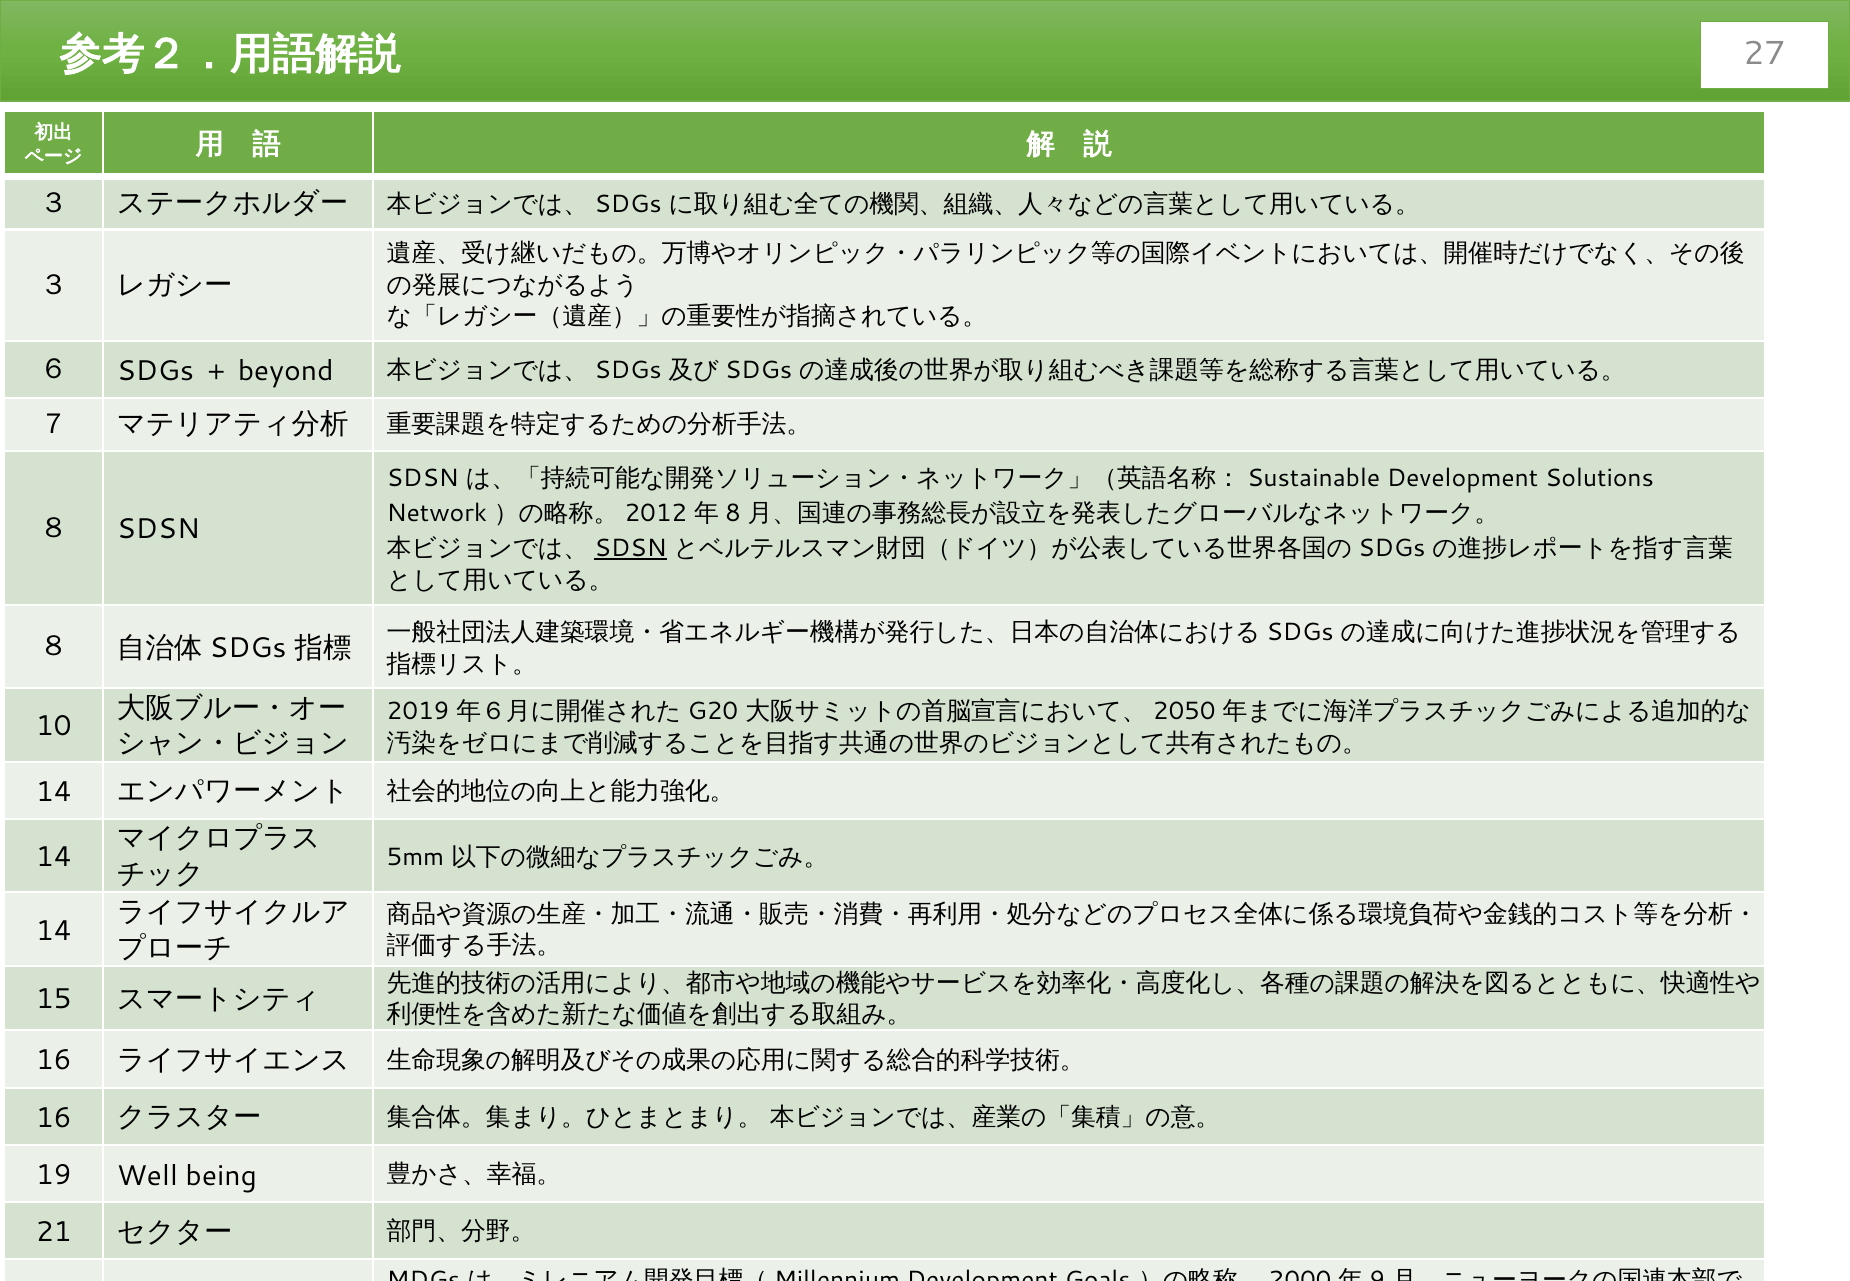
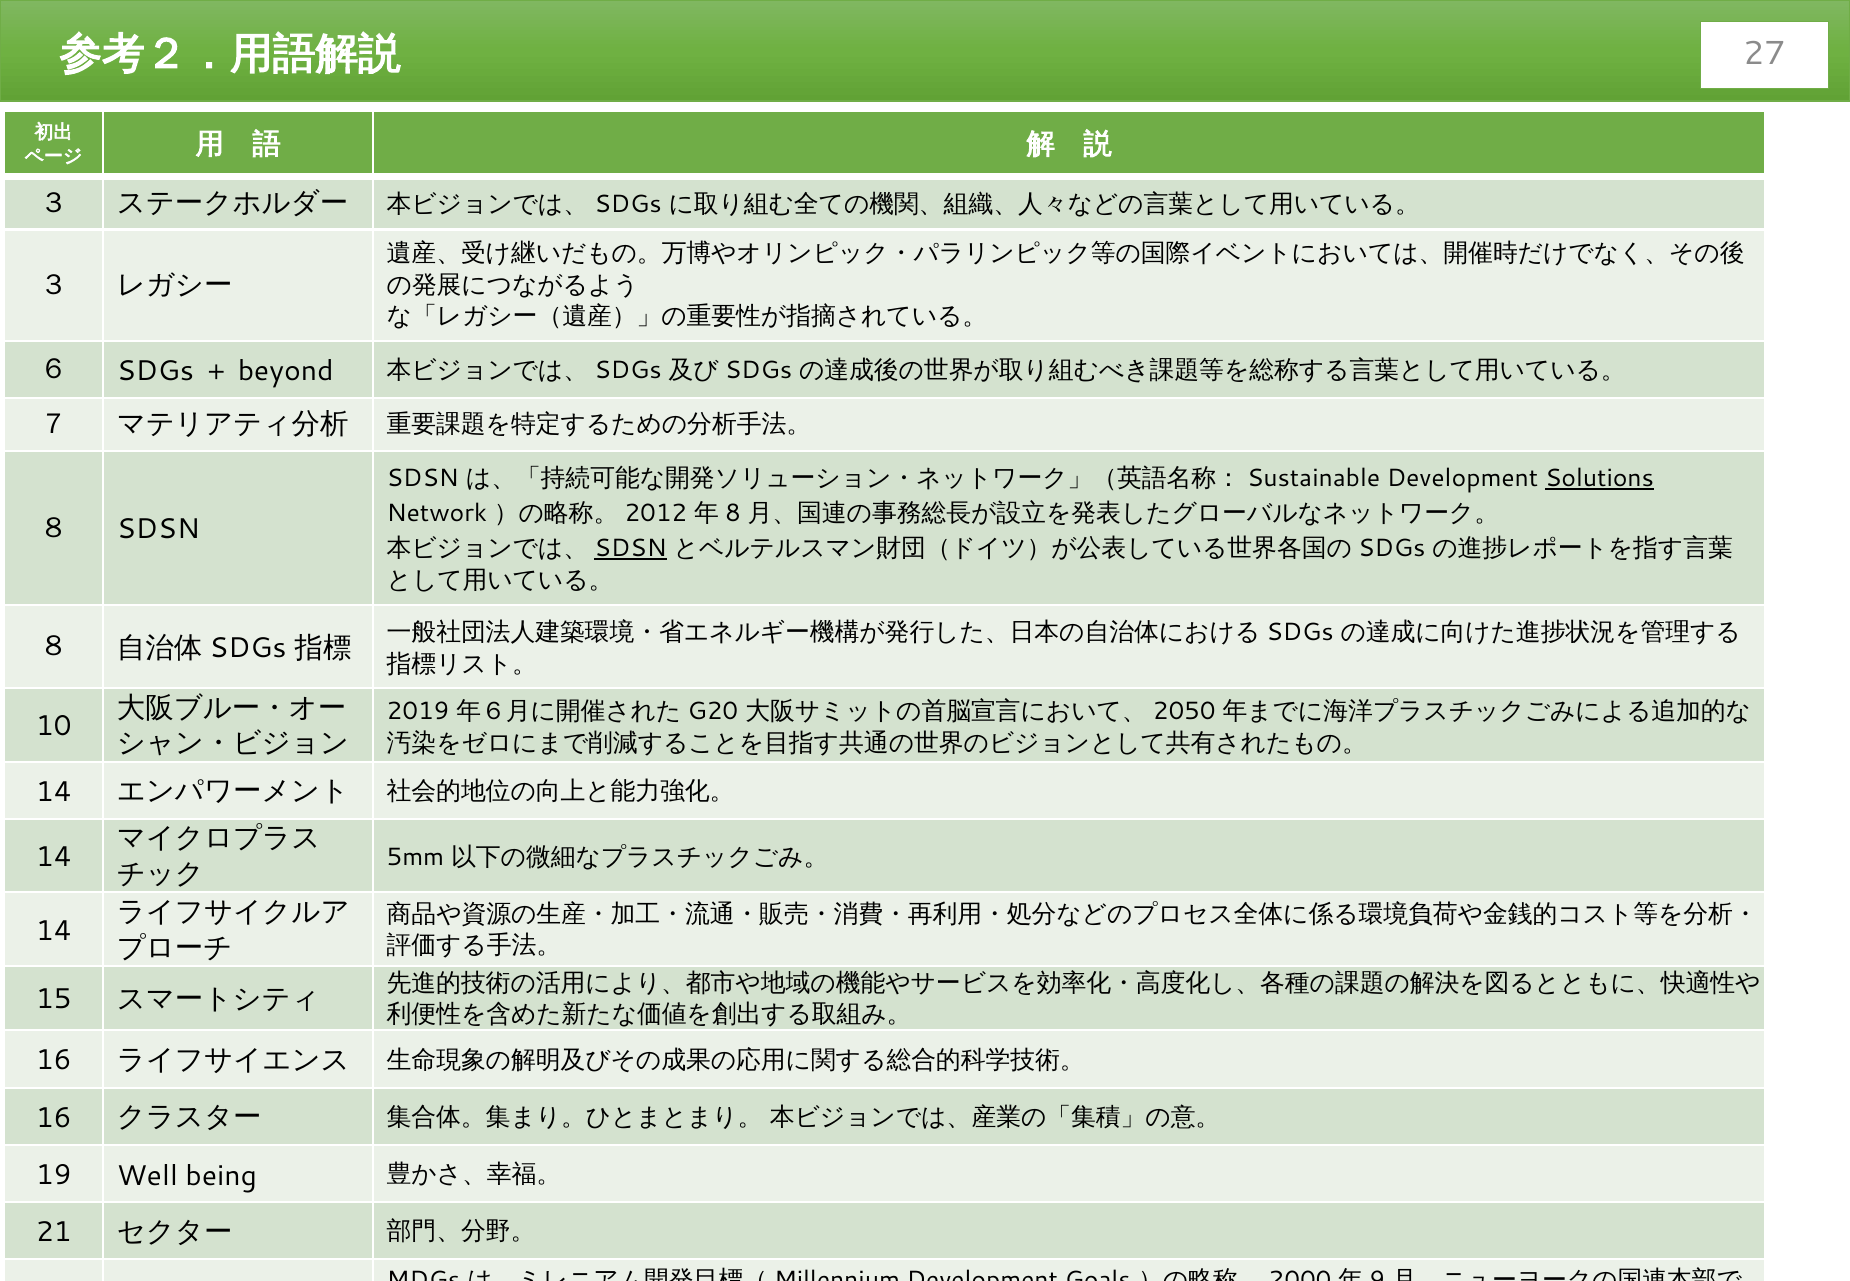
Solutions underline: none -> present (1600, 478)
